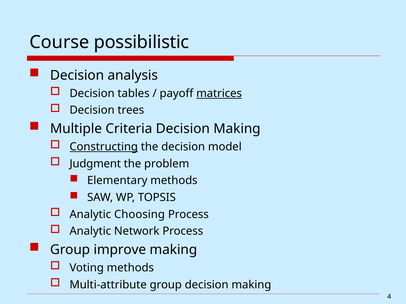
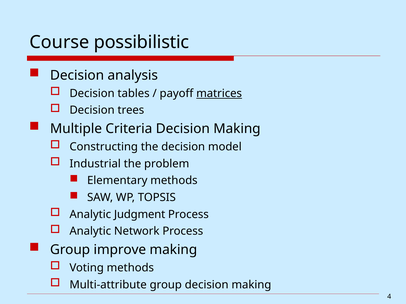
Constructing underline: present -> none (104, 147)
Judgment: Judgment -> Industrial (95, 164)
Choosing: Choosing -> Judgment (140, 215)
